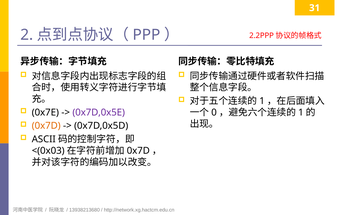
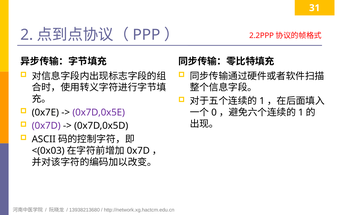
0x7D colour: orange -> purple (46, 126)
